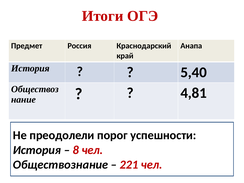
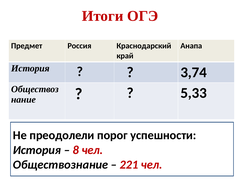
5,40: 5,40 -> 3,74 (194, 72)
4,81: 4,81 -> 5,33 (194, 93)
